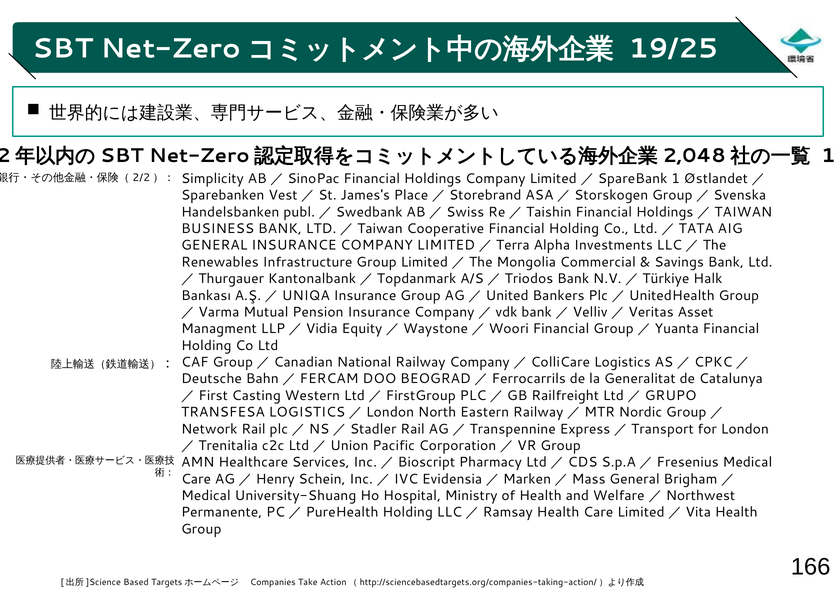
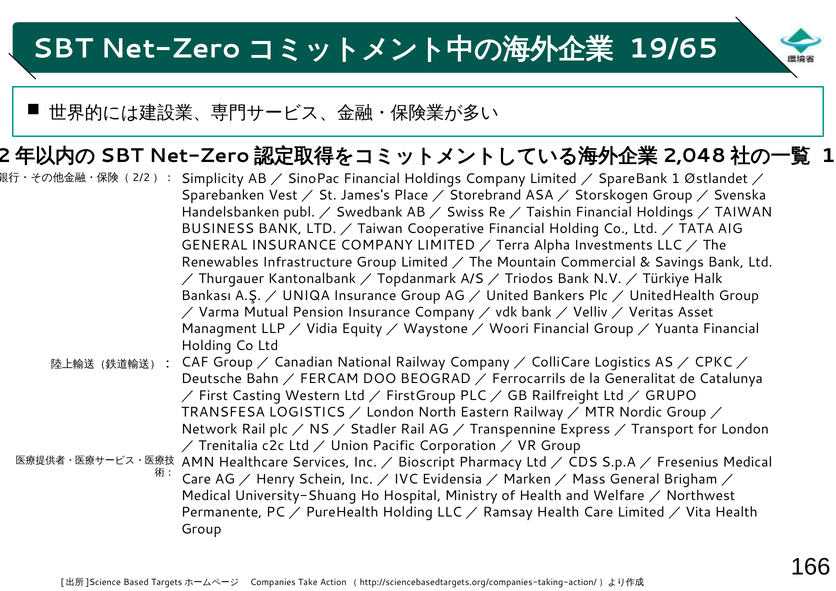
19/25: 19/25 -> 19/65 (673, 49)
Mongolia: Mongolia -> Mountain (526, 262)
